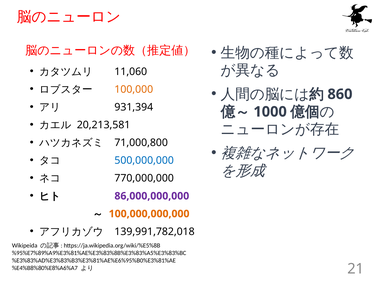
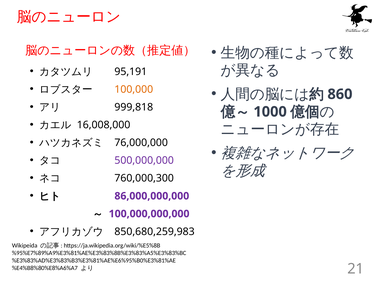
11,060: 11,060 -> 95,191 (131, 72)
931,394: 931,394 -> 999,818 (134, 107)
20,213,581: 20,213,581 -> 16,008,000 (104, 125)
71,000,800: 71,000,800 -> 76,000,000 (141, 143)
500,000,000 colour: blue -> purple (144, 160)
770,000,000: 770,000,000 -> 760,000,300 (144, 178)
100,000,000,000 colour: orange -> purple (149, 214)
139,991,782,018: 139,991,782,018 -> 850,680,259,983 (155, 232)
